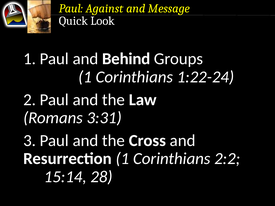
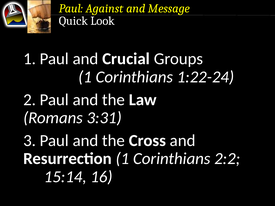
Behind: Behind -> Crucial (126, 59)
28: 28 -> 16 (101, 177)
